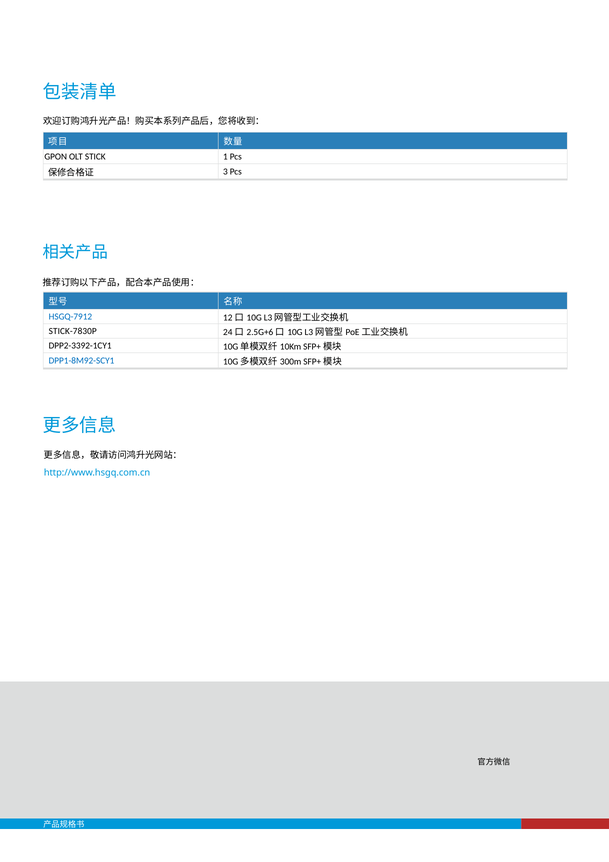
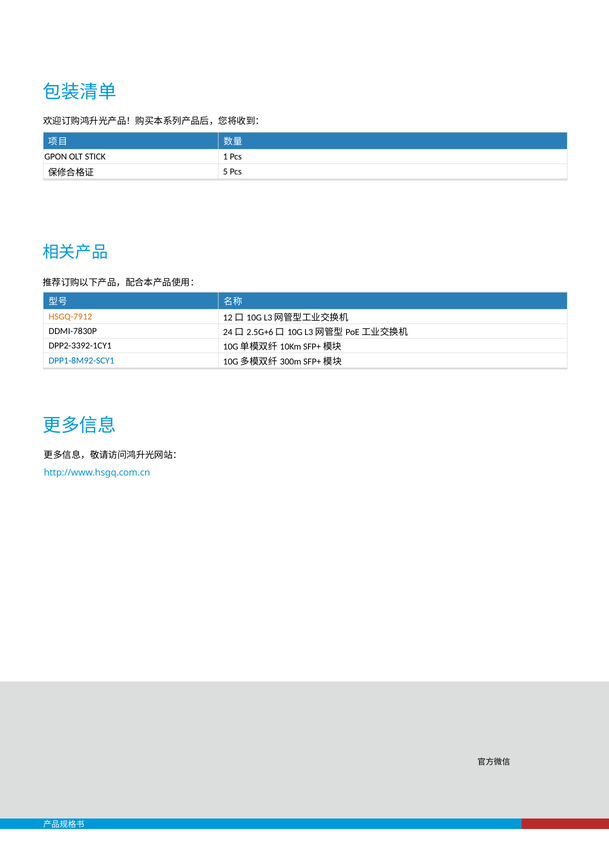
3: 3 -> 5 (225, 172)
HSGQ-7912 colour: blue -> orange (70, 317)
STICK-7830P: STICK-7830P -> DDMI-7830P (73, 331)
